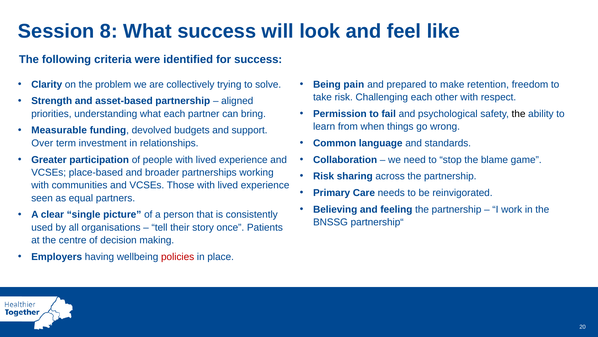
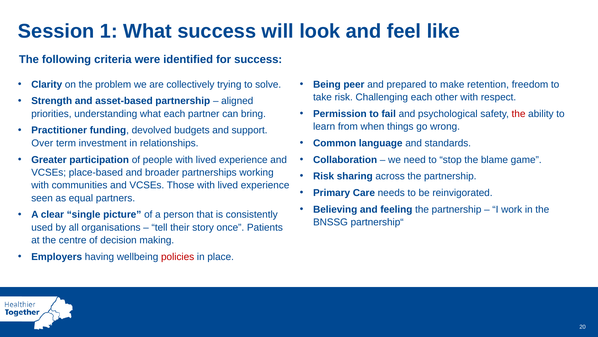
8: 8 -> 1 (109, 31)
pain: pain -> peer (354, 84)
the colour: black -> red (519, 114)
Measurable: Measurable -> Practitioner (59, 130)
